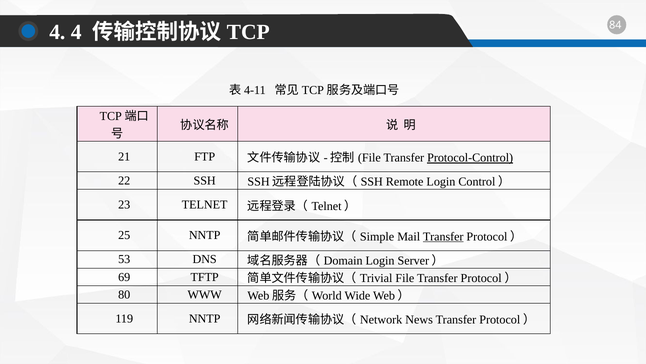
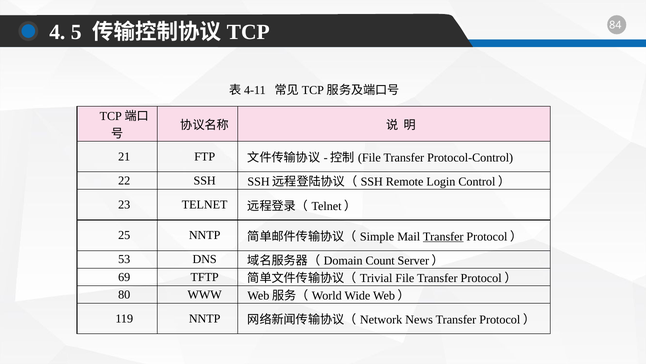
4 4: 4 -> 5 (76, 32)
Protocol-Control underline: present -> none (470, 158)
Login: Login -> Count (380, 260)
